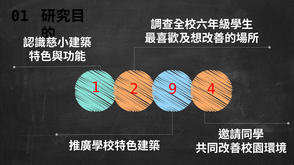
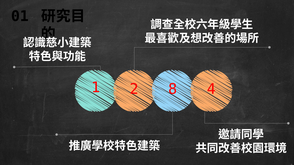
9: 9 -> 8 (173, 89)
